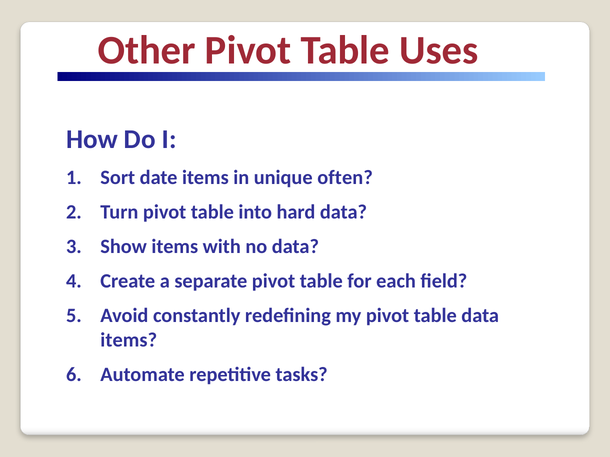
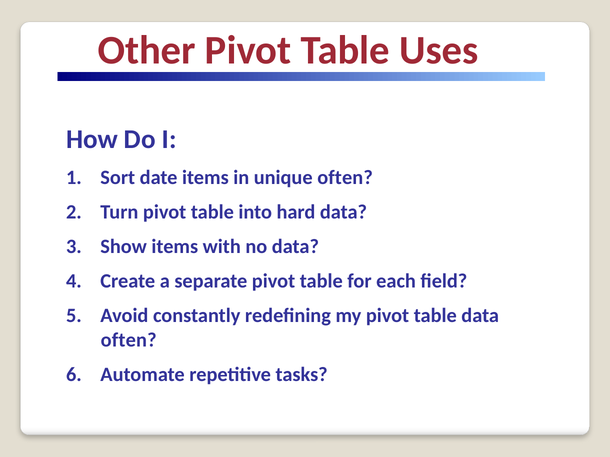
items: items -> often (129, 340)
